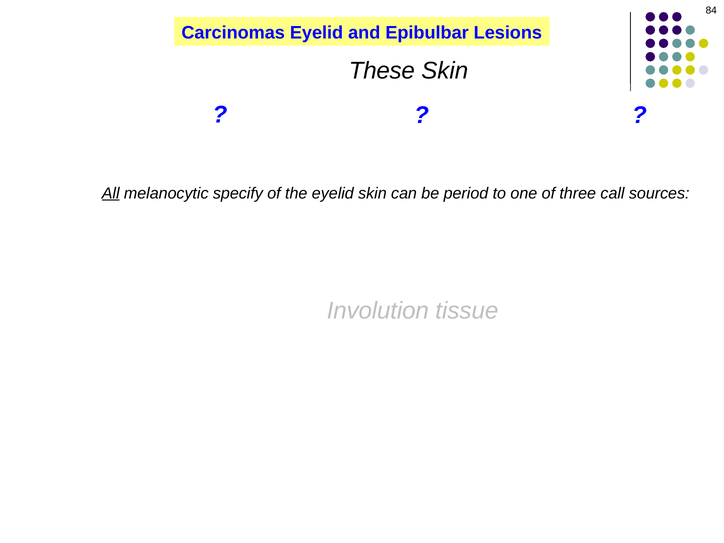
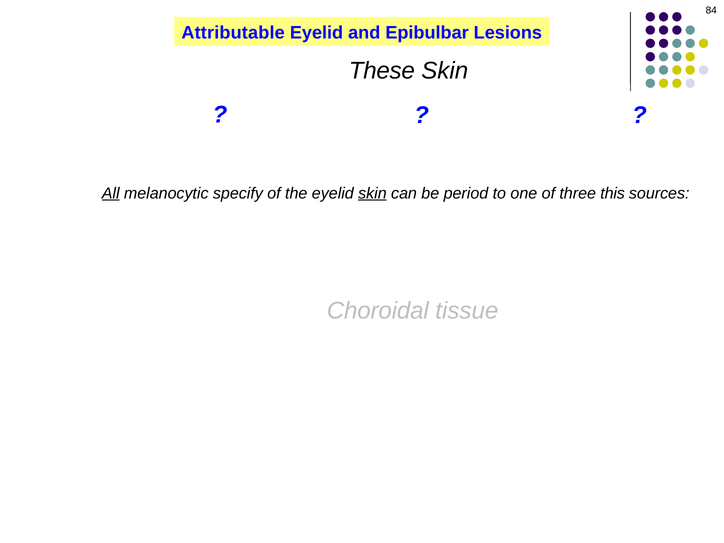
Carcinomas: Carcinomas -> Attributable (233, 33)
skin underline: none -> present (372, 193)
call: call -> this (613, 193)
Involution: Involution -> Choroidal (378, 311)
